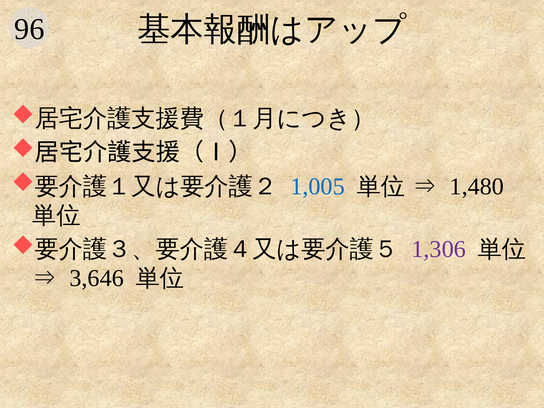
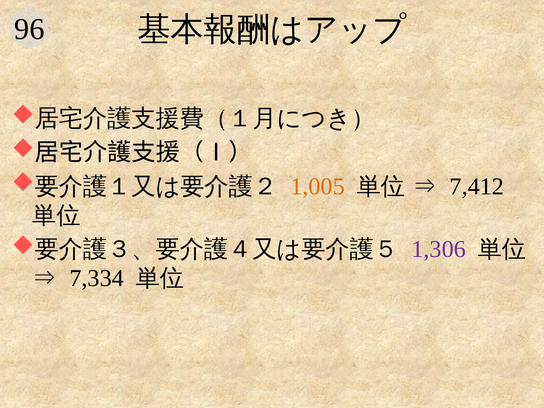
1,005 colour: blue -> orange (318, 186)
1,480: 1,480 -> 7,412 (477, 186)
3,646: 3,646 -> 7,334 (97, 278)
